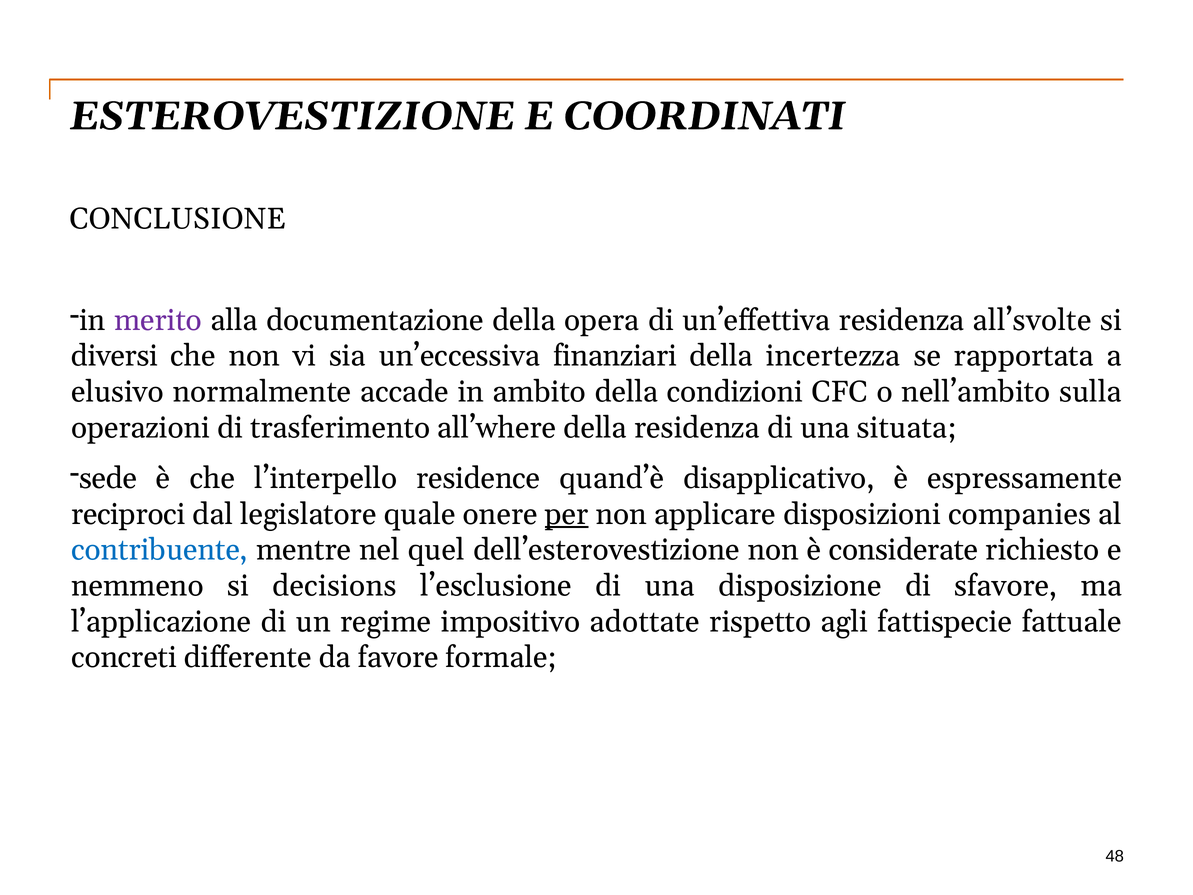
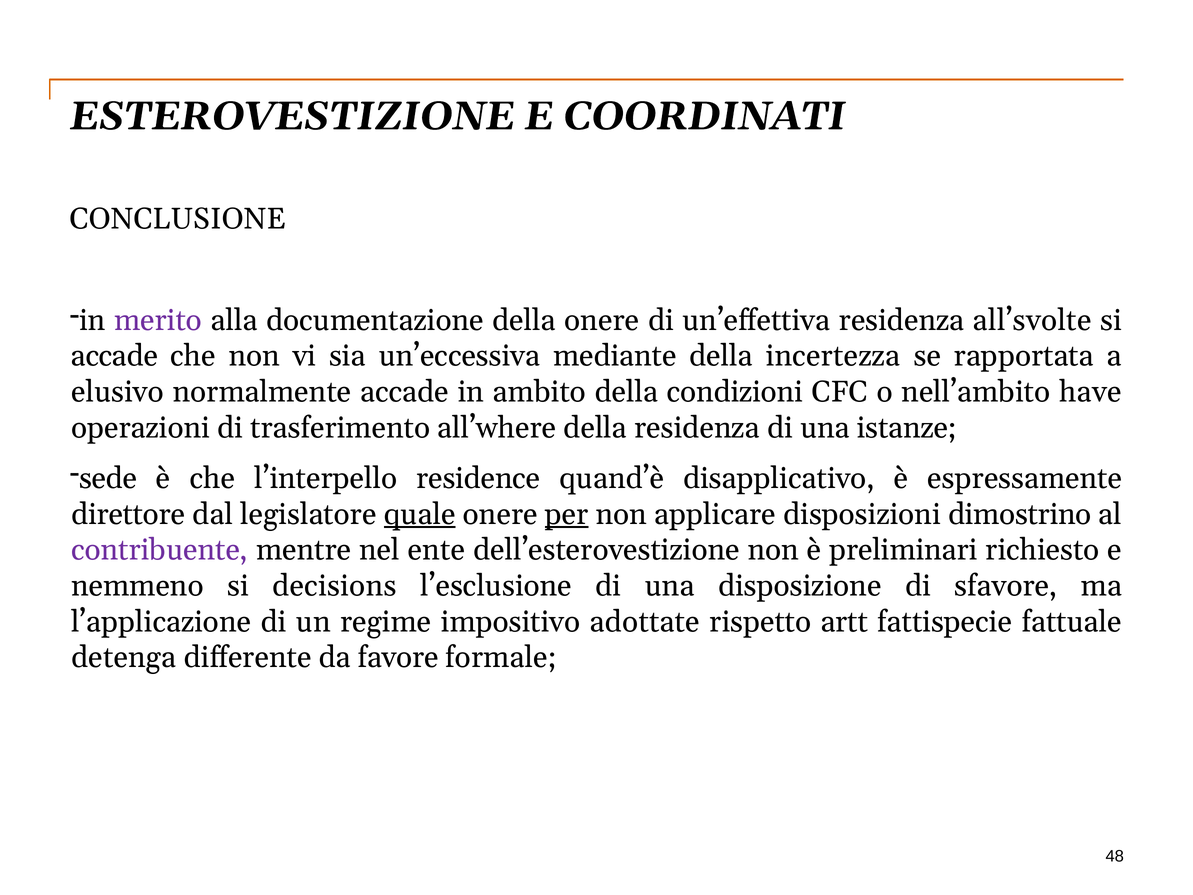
della opera: opera -> onere (602, 320)
diversi: diversi -> accade (114, 356)
finanziari: finanziari -> mediante (615, 356)
sulla: sulla -> have (1090, 392)
situata: situata -> istanze (907, 428)
reciproci: reciproci -> direttore (128, 514)
quale underline: none -> present (420, 514)
companies: companies -> dimostrino (1020, 514)
contribuente colour: blue -> purple (160, 550)
quel: quel -> ente (436, 550)
considerate: considerate -> preliminari (903, 550)
agli: agli -> artt (844, 622)
concreti: concreti -> detenga (124, 657)
